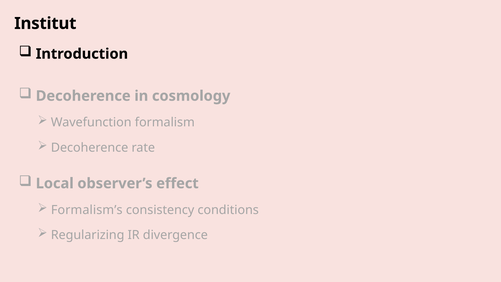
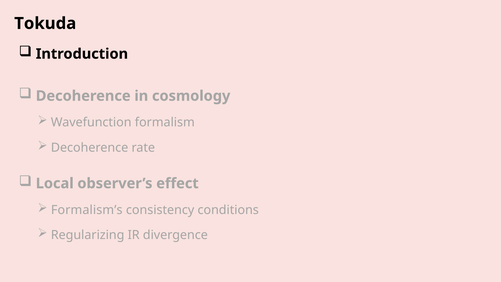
Institut: Institut -> Tokuda (45, 23)
